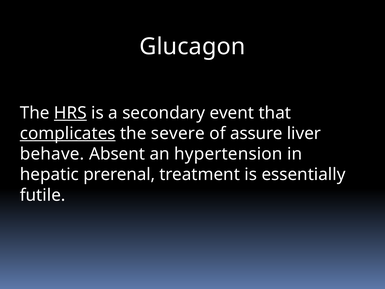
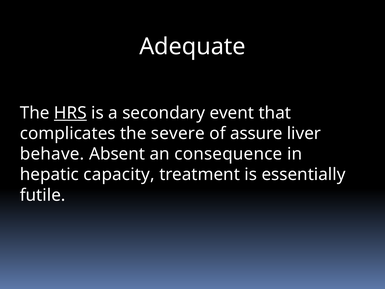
Glucagon: Glucagon -> Adequate (192, 47)
complicates underline: present -> none (68, 133)
hypertension: hypertension -> consequence (228, 154)
prerenal: prerenal -> capacity (119, 174)
